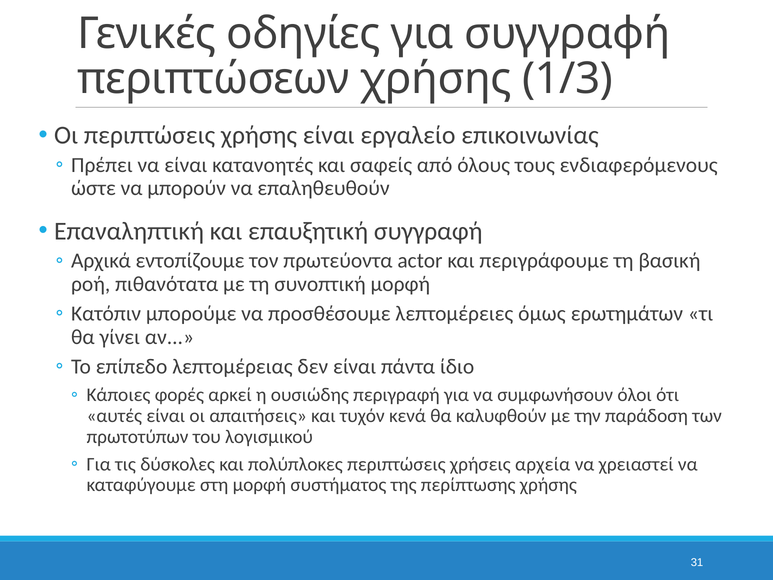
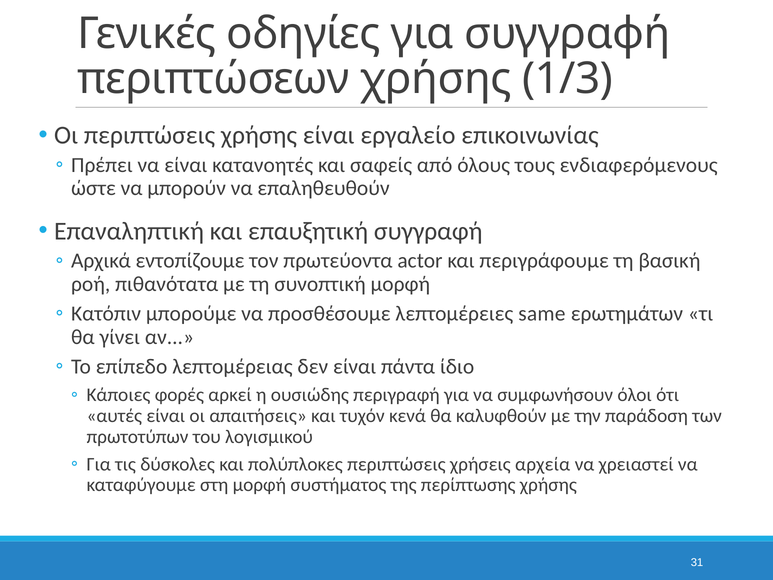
όμως: όμως -> same (542, 314)
